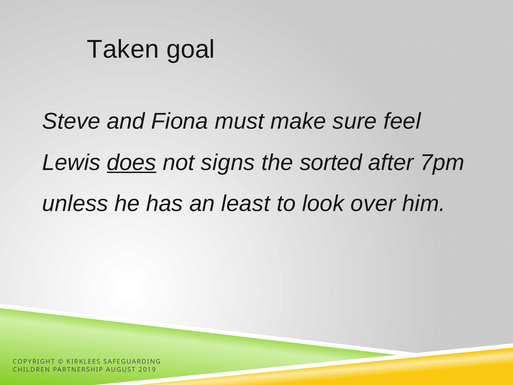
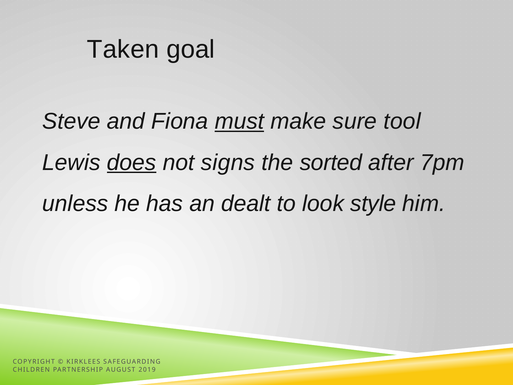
must underline: none -> present (239, 121)
feel: feel -> tool (402, 121)
least: least -> dealt (246, 203)
over: over -> style (373, 203)
